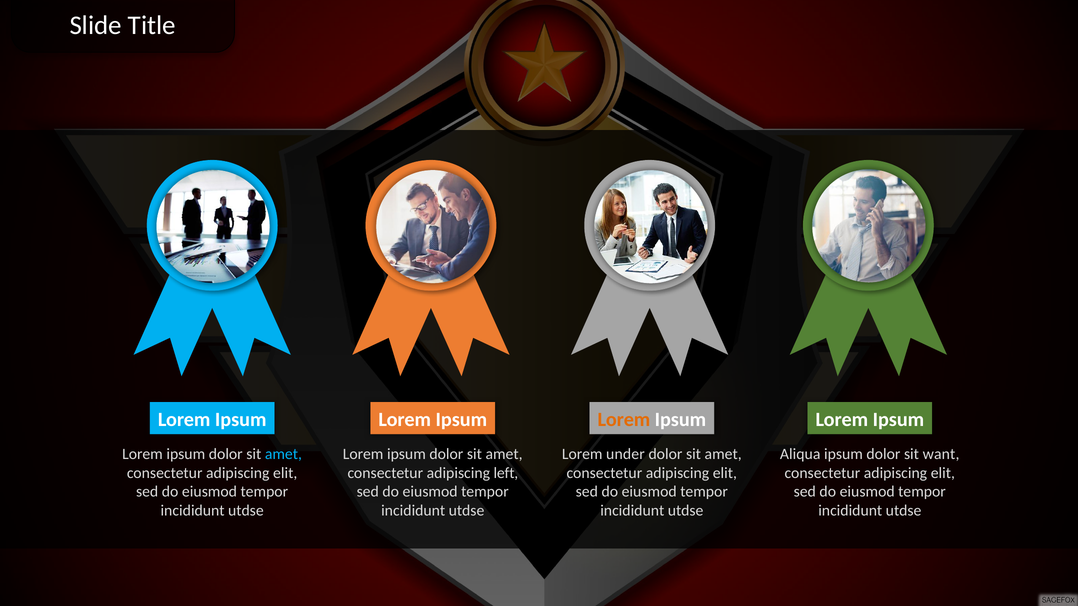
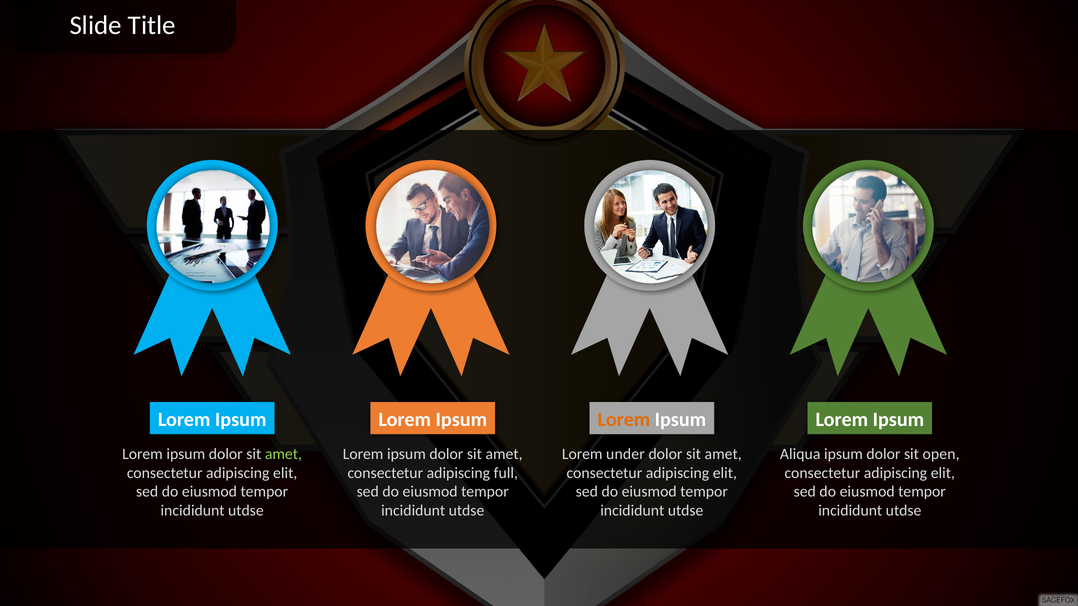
amet colour: light blue -> light green (283, 454)
want: want -> open (941, 454)
left: left -> full (506, 473)
